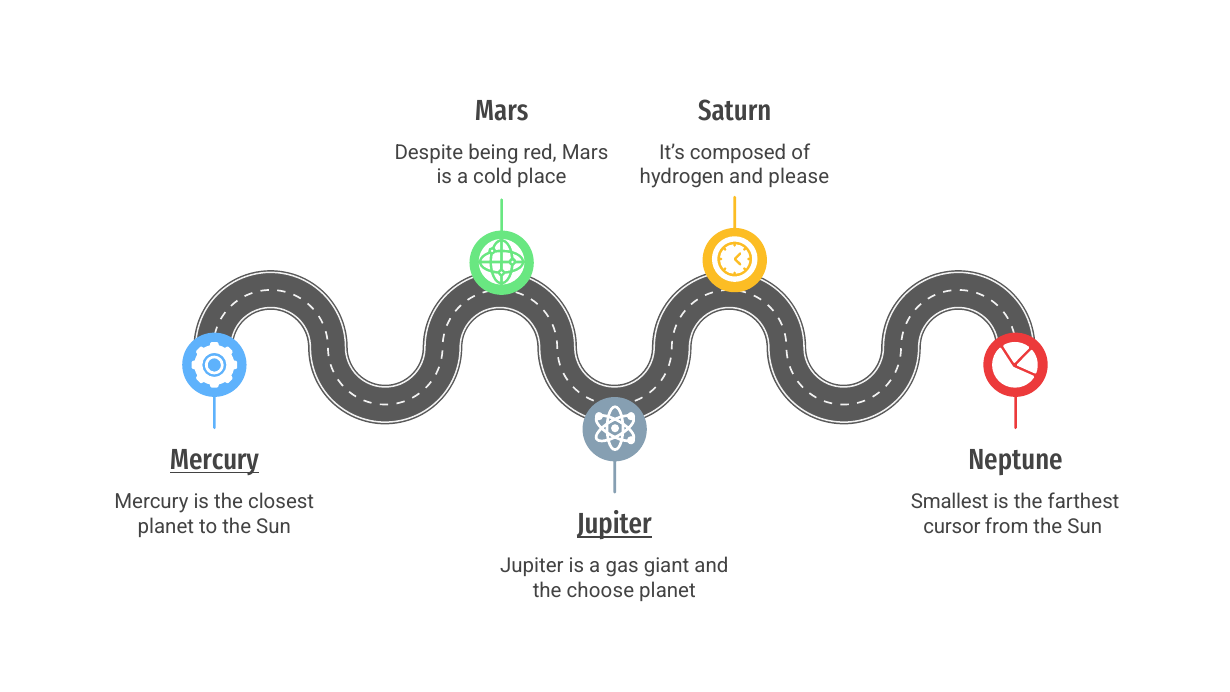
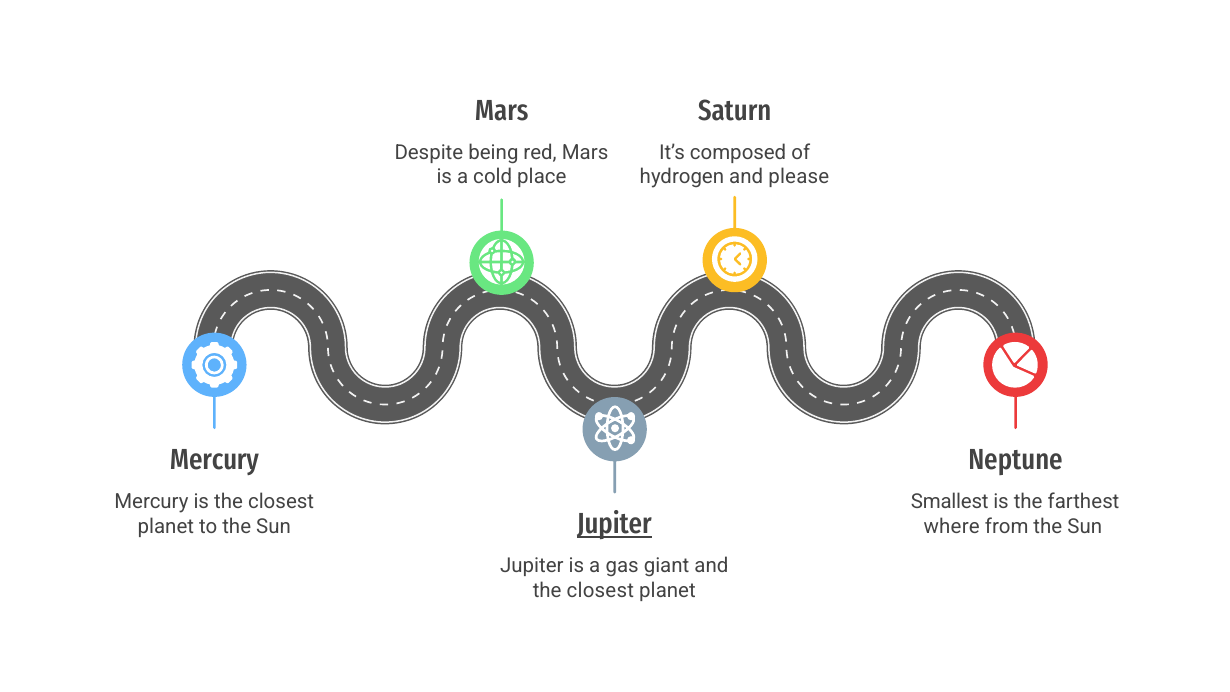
Mercury underline: present -> none (214, 460)
cursor: cursor -> where (952, 526)
choose: choose -> closest (600, 591)
